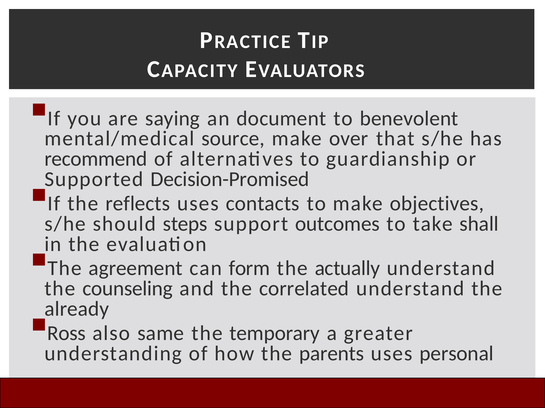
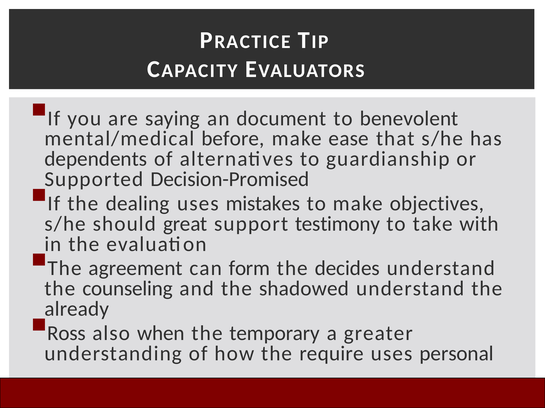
source: source -> before (233, 139)
over: over -> ease (349, 139)
recommend: recommend -> dependents (96, 159)
reflects: reflects -> dealing (138, 204)
contacts: contacts -> mistakes (263, 204)
steps: steps -> great (185, 224)
outcomes: outcomes -> testimony (338, 224)
shall: shall -> with (479, 224)
actually: actually -> decides (347, 269)
correlated: correlated -> shadowed (304, 289)
same: same -> when (161, 334)
parents: parents -> require (331, 354)
